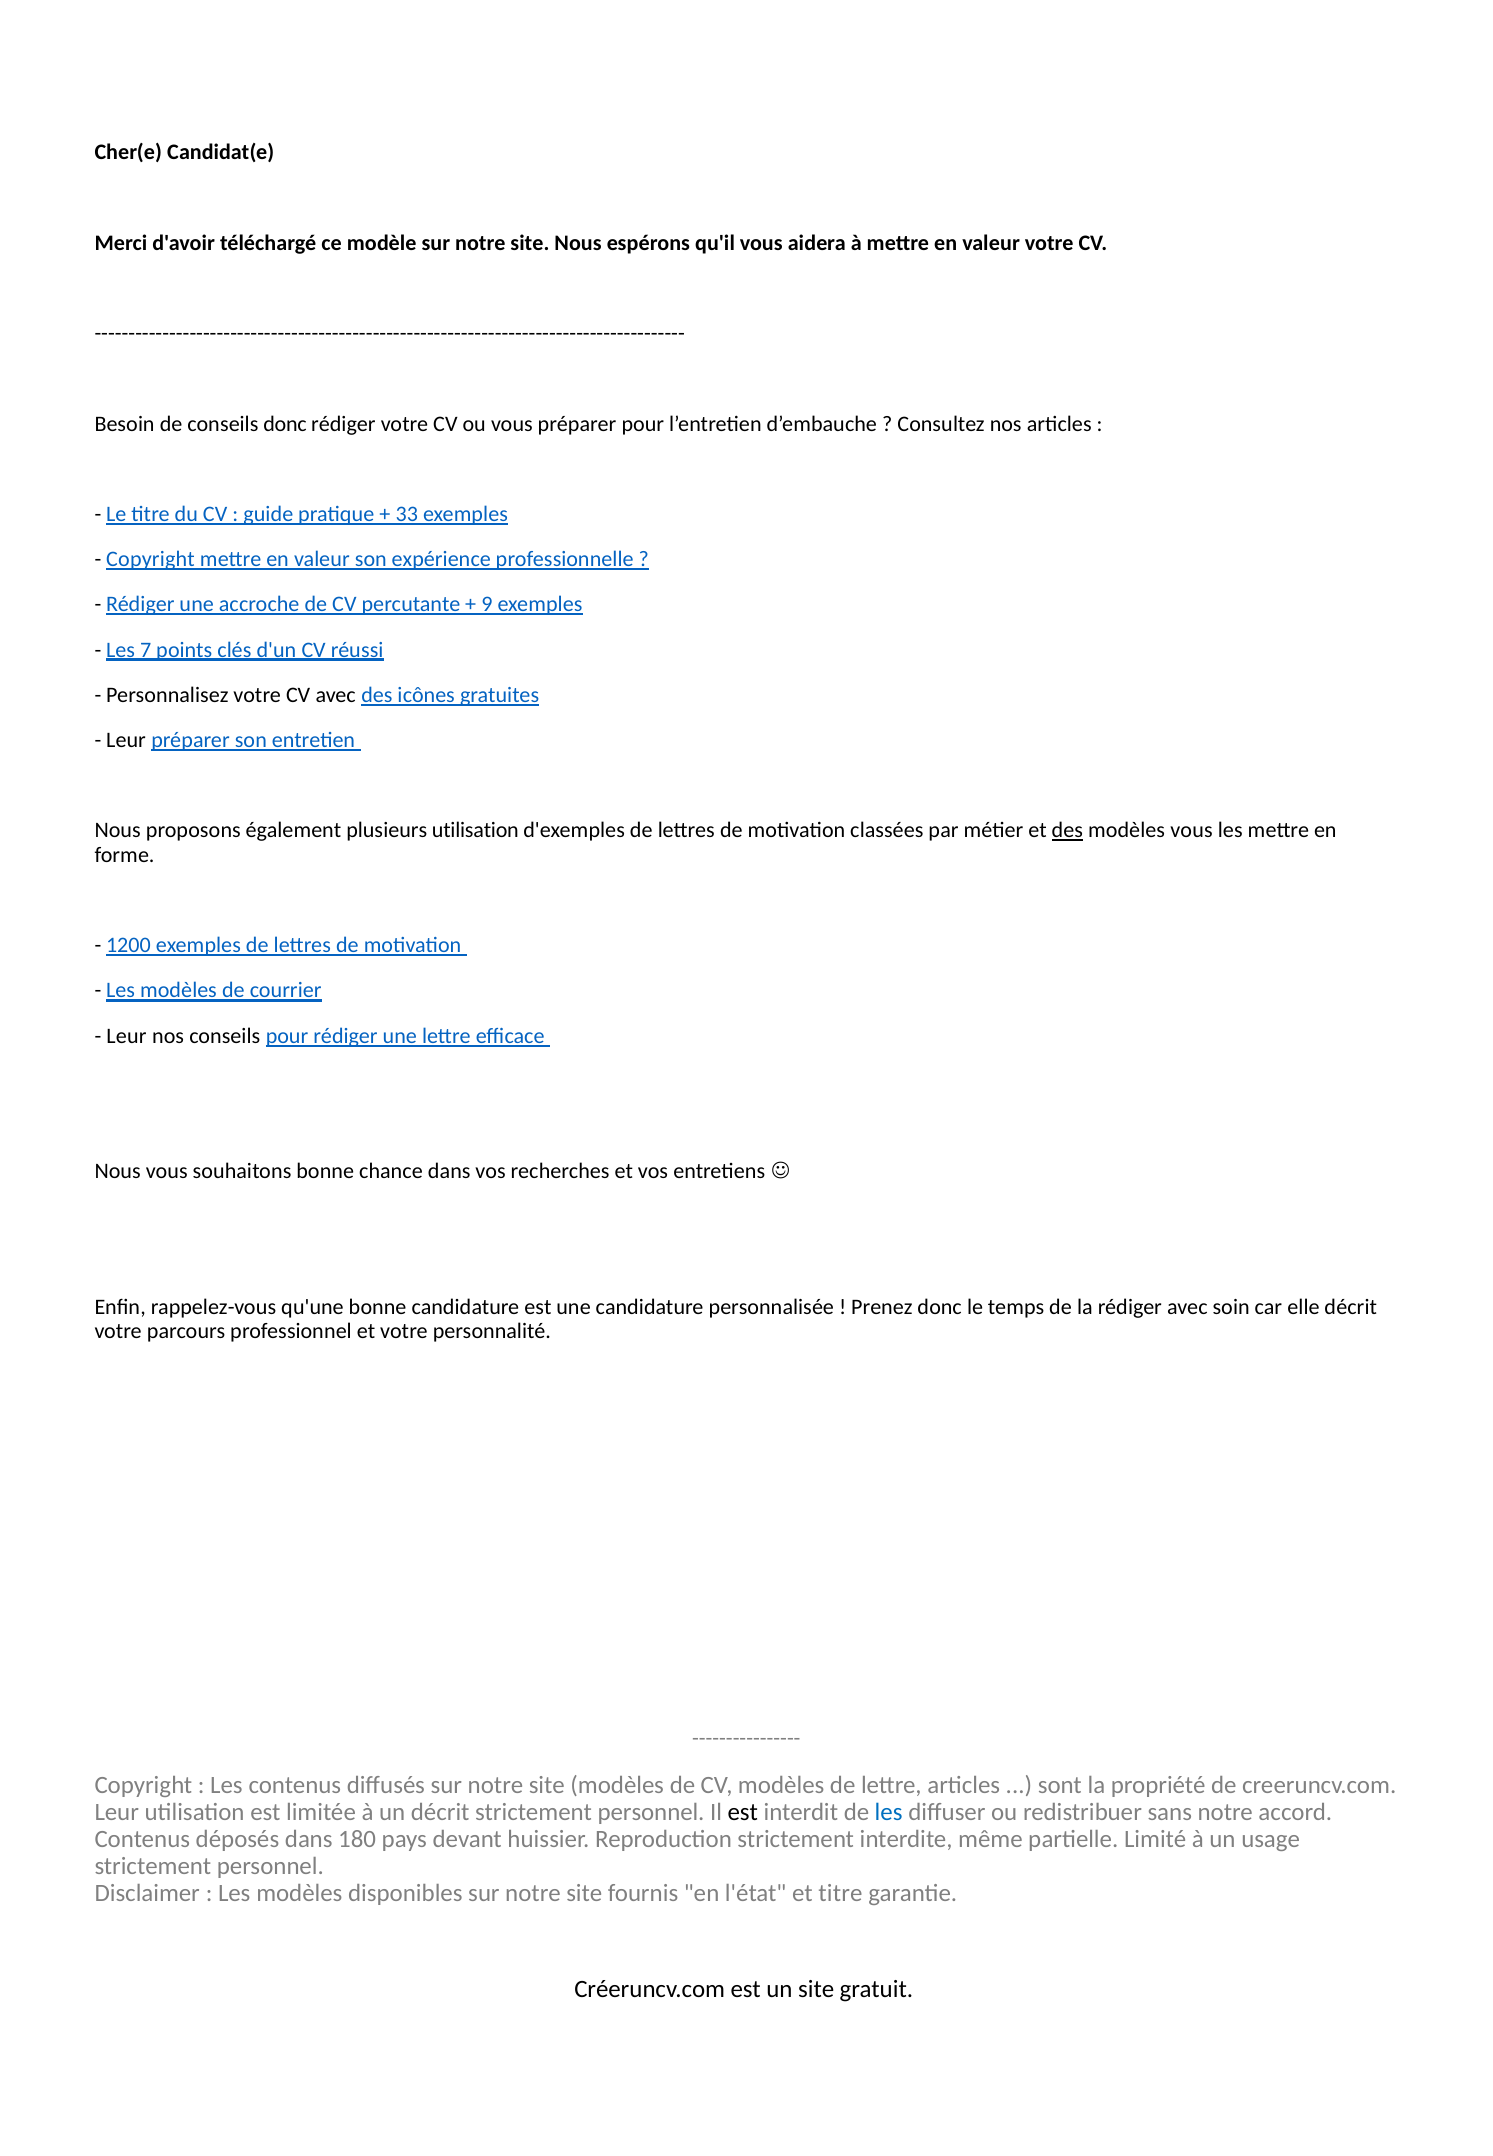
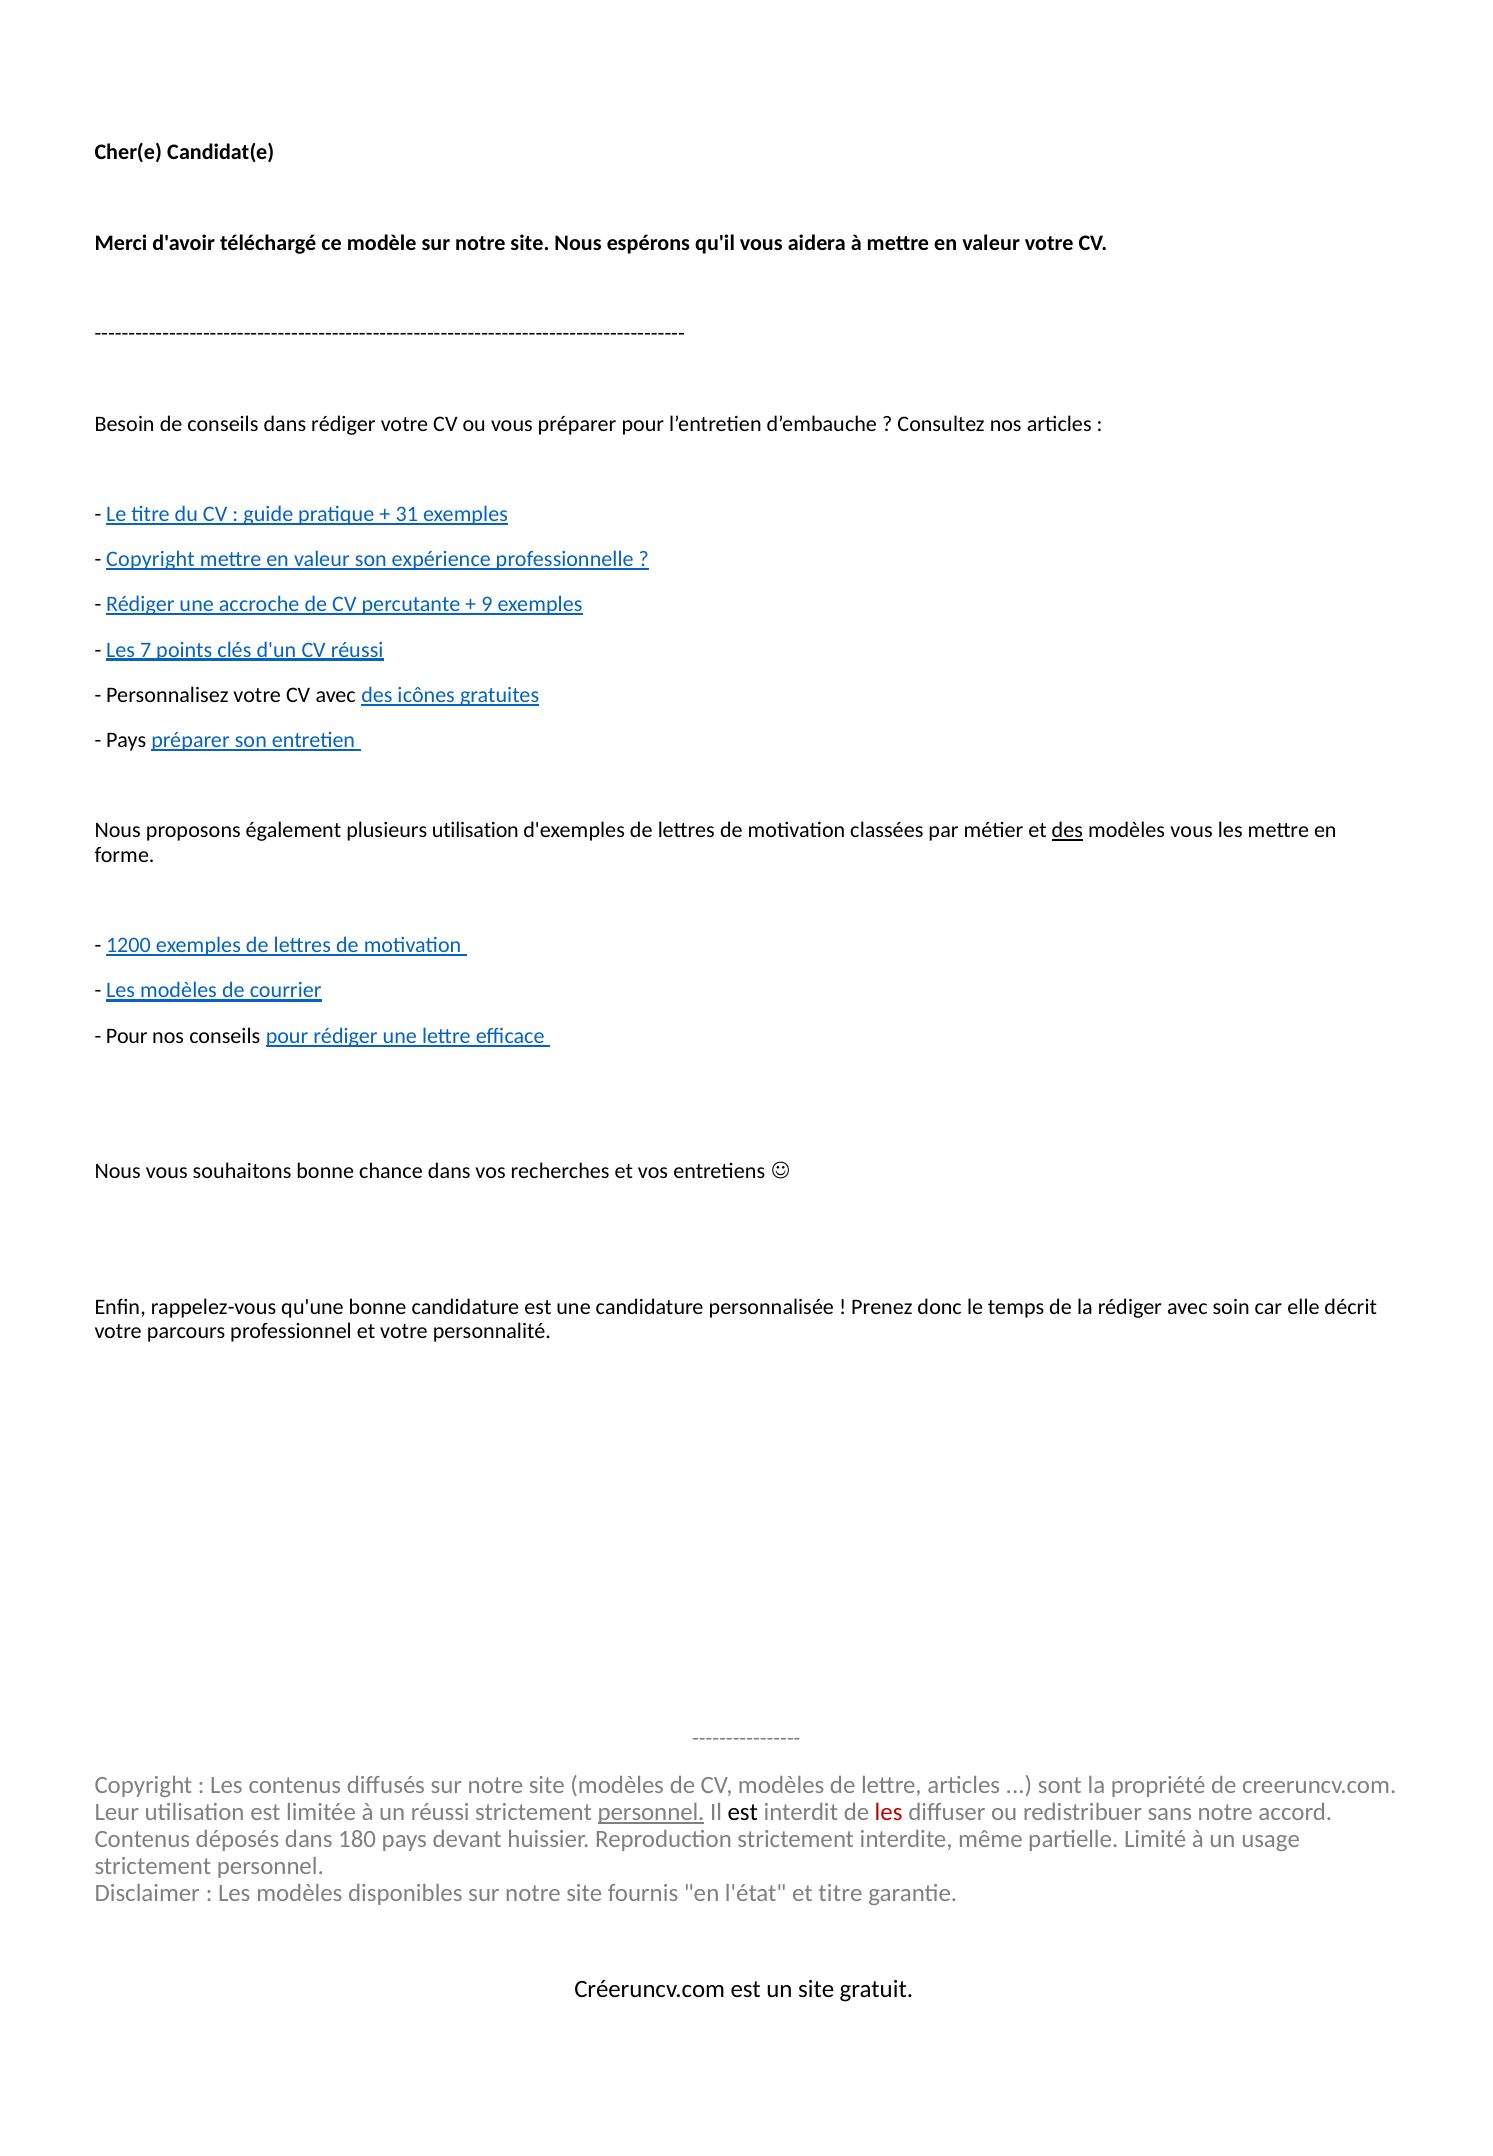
conseils donc: donc -> dans (285, 424)
33: 33 -> 31 (407, 514)
Leur: Leur -> Pays (126, 740)
Leur: Leur -> Pour (127, 1036)
un décrit: décrit -> réussi (440, 1813)
personnel underline: none -> present (651, 1813)
les colour: blue -> red (889, 1813)
